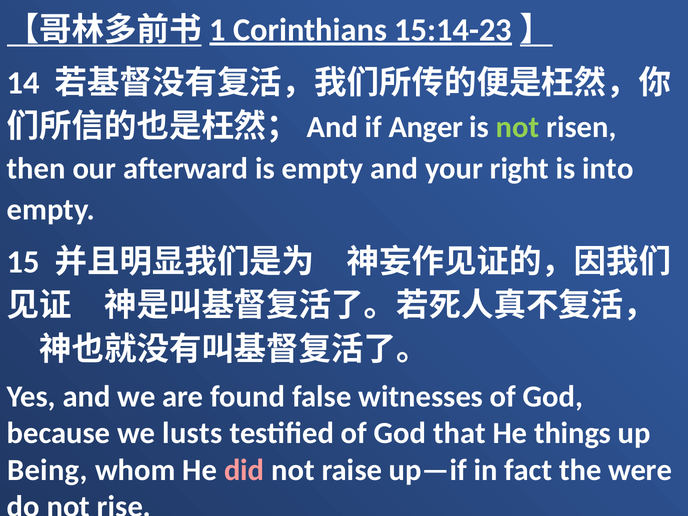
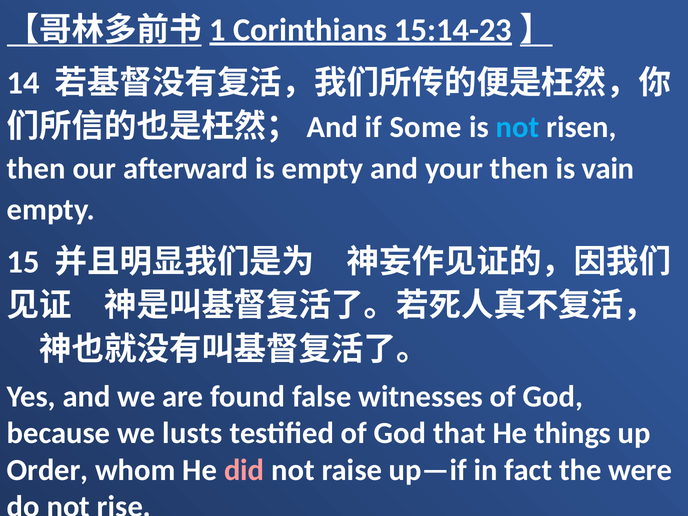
Anger: Anger -> Some (426, 127)
not colour: light green -> light blue (518, 127)
your right: right -> then (519, 169)
into: into -> vain (608, 169)
Being: Being -> Order (48, 470)
